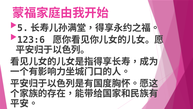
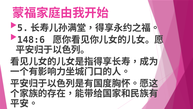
123:6: 123:6 -> 148:6 (31, 40)
